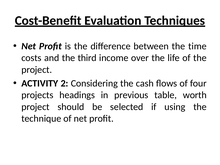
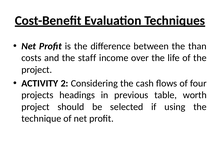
time: time -> than (197, 46)
third: third -> staff (87, 58)
